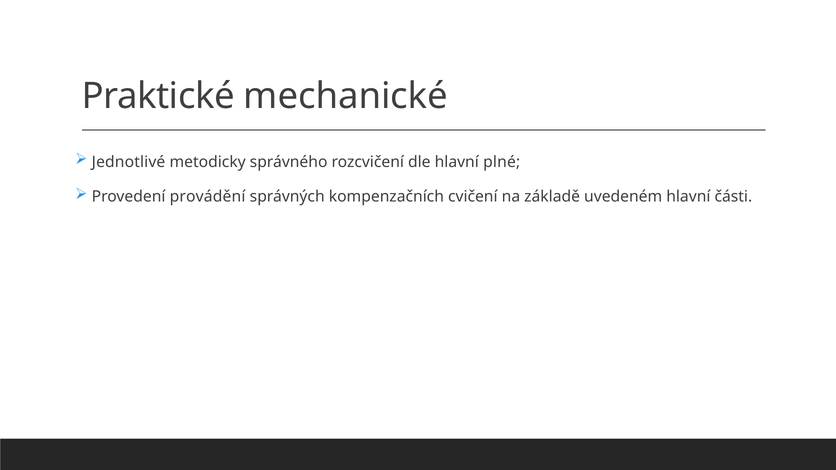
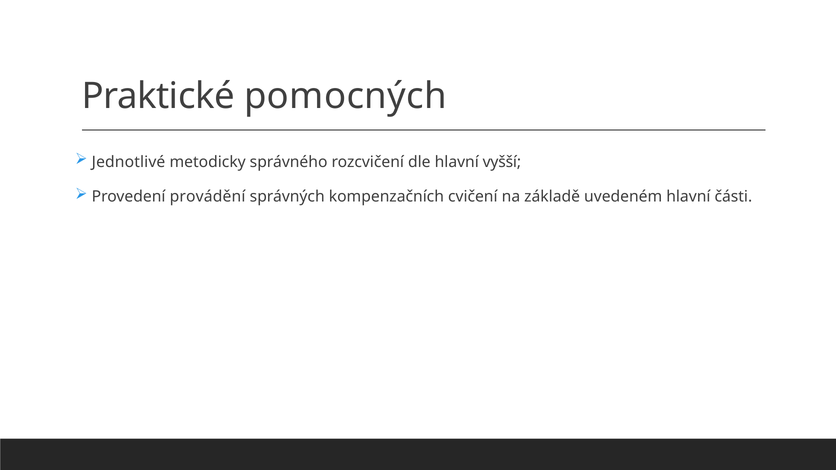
mechanické: mechanické -> pomocných (346, 96)
plné: plné -> vyšší (502, 162)
